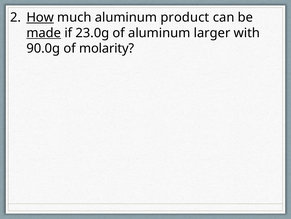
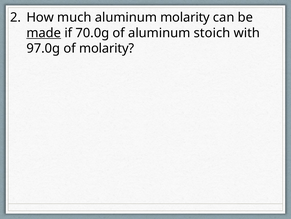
How underline: present -> none (40, 17)
aluminum product: product -> molarity (185, 17)
23.0g: 23.0g -> 70.0g (92, 33)
larger: larger -> stoich (212, 33)
90.0g: 90.0g -> 97.0g (43, 48)
